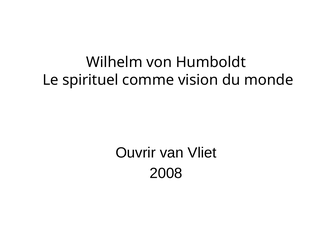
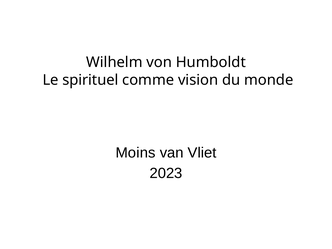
Ouvrir: Ouvrir -> Moins (136, 153)
2008: 2008 -> 2023 (166, 173)
